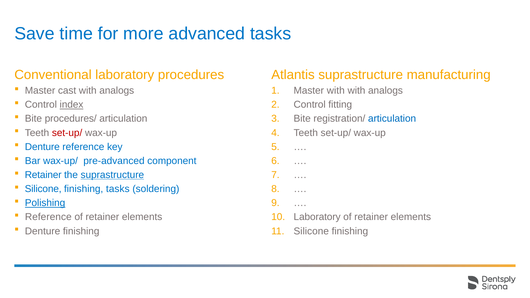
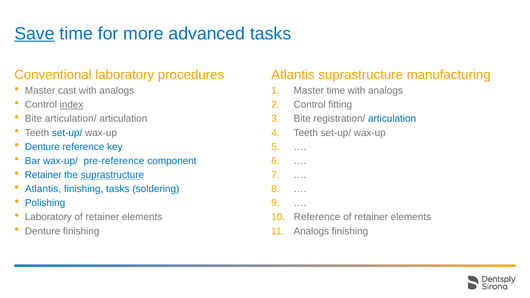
Save underline: none -> present (34, 34)
Master with: with -> time (336, 91)
procedures/: procedures/ -> articulation/ (71, 119)
set-up/ colour: red -> blue (67, 133)
pre-advanced: pre-advanced -> pre-reference (114, 161)
Silicone: Silicone -> Atlantis (43, 189)
Polishing underline: present -> none (45, 203)
Reference: Reference -> Laboratory (48, 217)
Laboratory: Laboratory -> Reference (317, 217)
Silicone: Silicone -> Analogs (311, 231)
